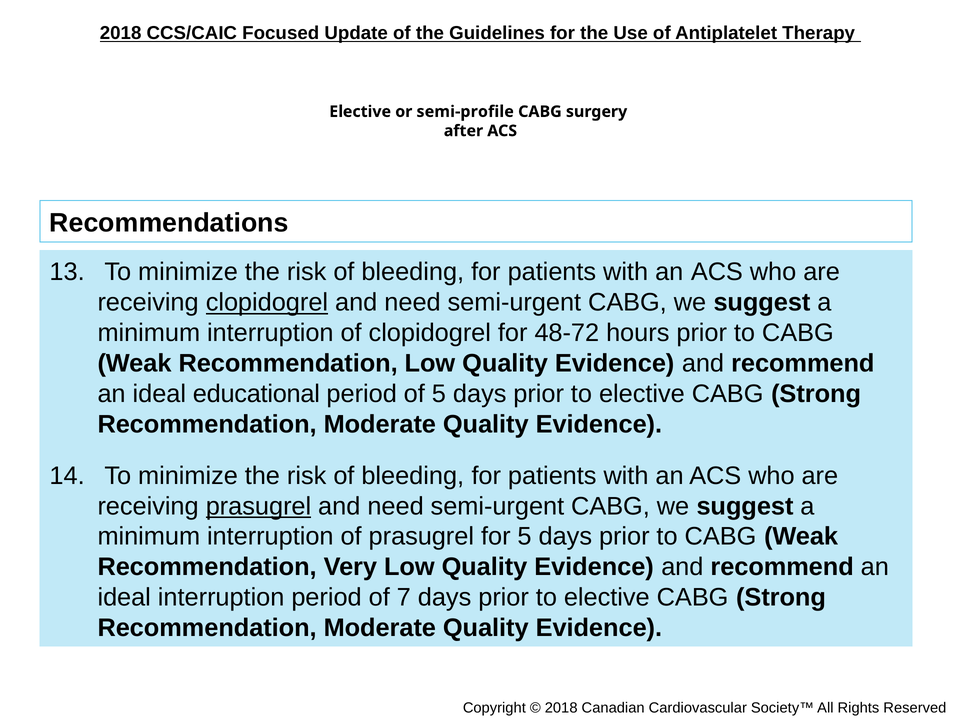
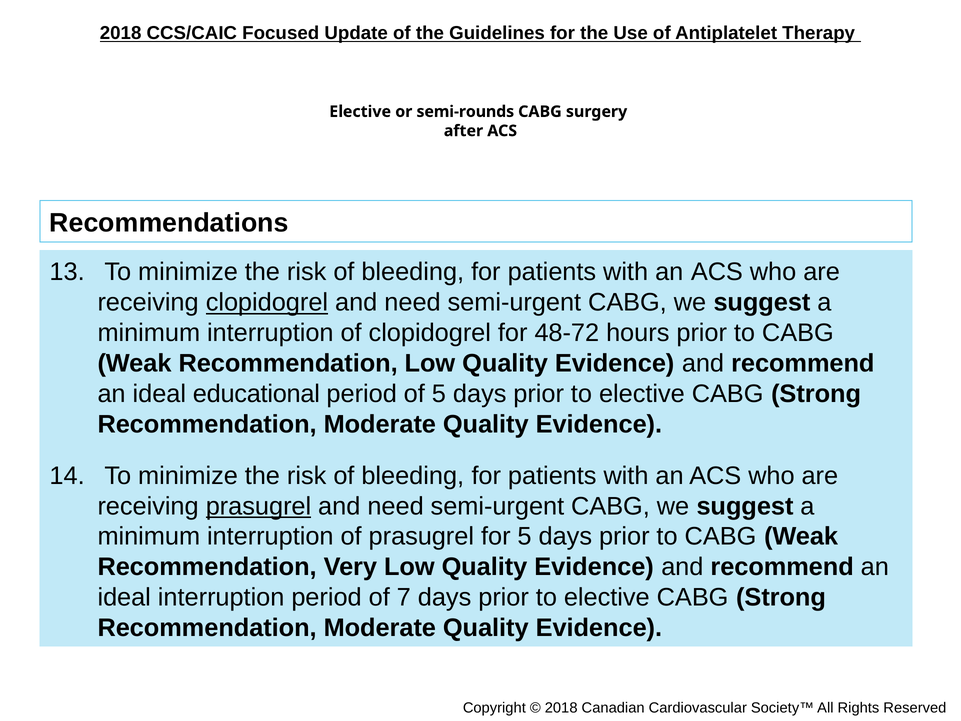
semi-profile: semi-profile -> semi-rounds (465, 112)
